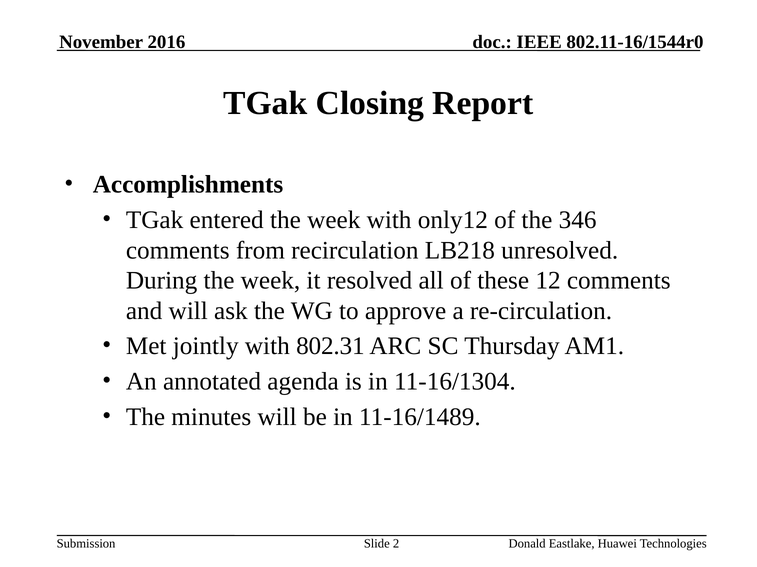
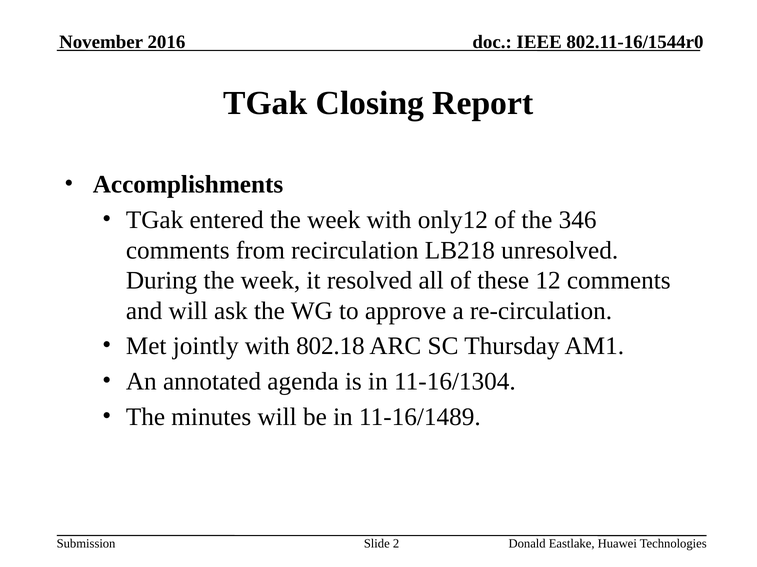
802.31: 802.31 -> 802.18 (330, 347)
